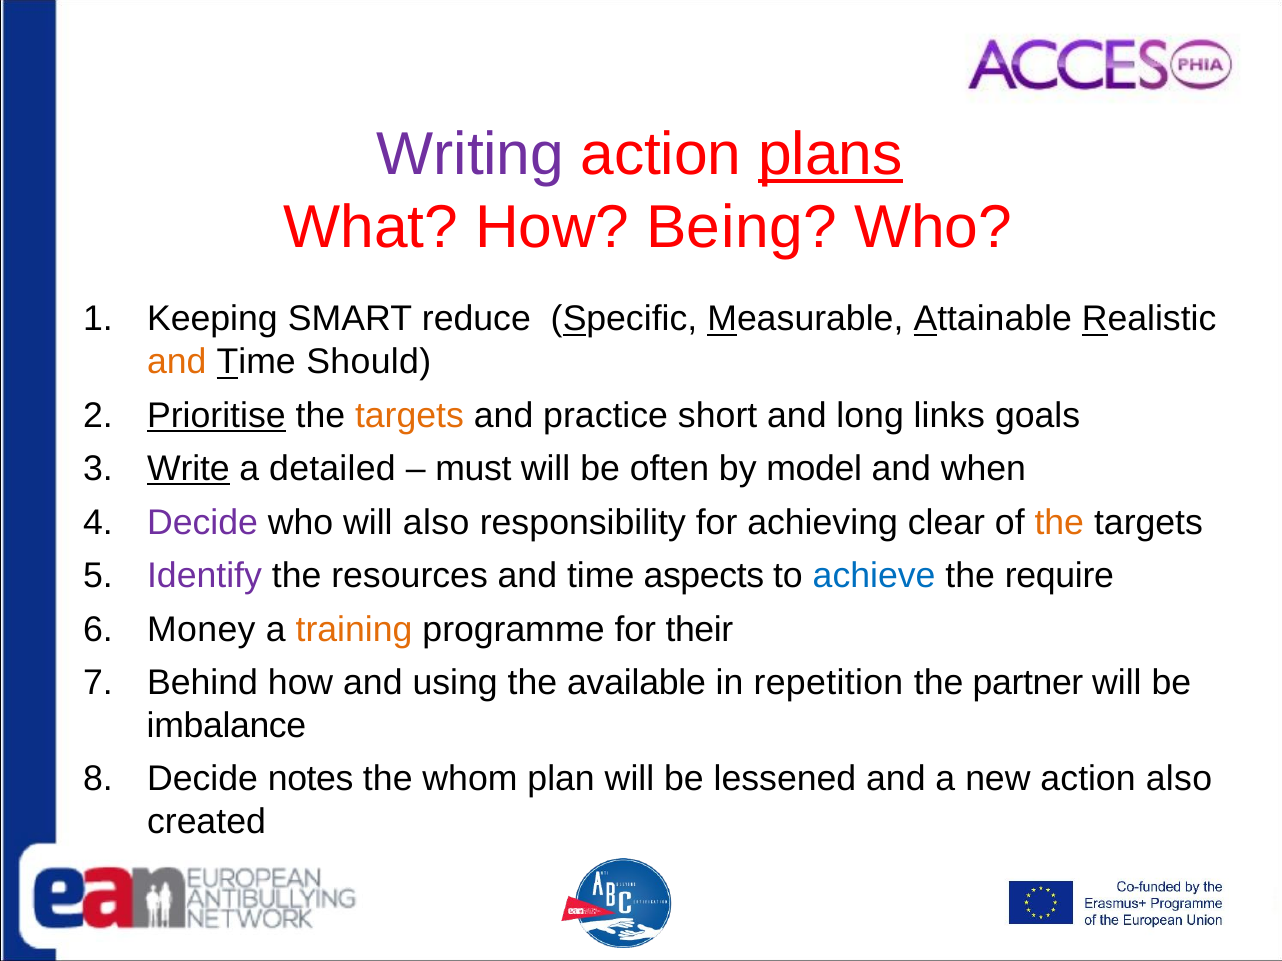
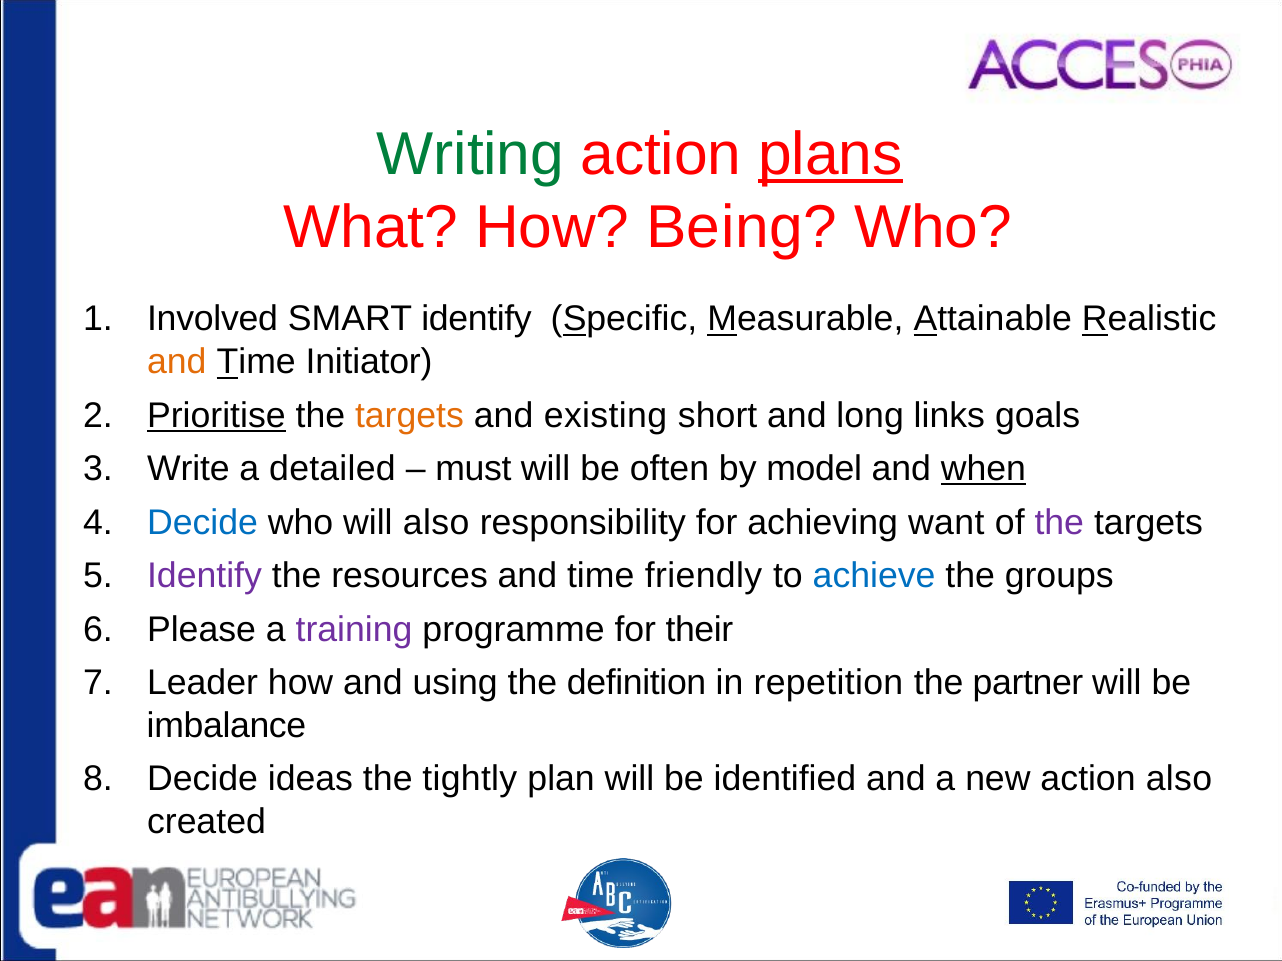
Writing colour: purple -> green (470, 155)
Keeping: Keeping -> Involved (213, 319)
SMART reduce: reduce -> identify (477, 319)
Should: Should -> Initiator (369, 362)
practice: practice -> existing (605, 416)
Write underline: present -> none (188, 469)
when underline: none -> present (983, 469)
Decide colour: purple -> blue (203, 523)
clear: clear -> want (946, 523)
the colour: orange -> purple (1059, 523)
aspects: aspects -> friendly (704, 576)
require: require -> groups (1059, 576)
Money: Money -> Please (202, 630)
training colour: orange -> purple (354, 630)
Behind: Behind -> Leader (203, 683)
available: available -> definition (637, 683)
notes: notes -> ideas (310, 779)
whom: whom -> tightly (470, 779)
lessened: lessened -> identified (785, 779)
